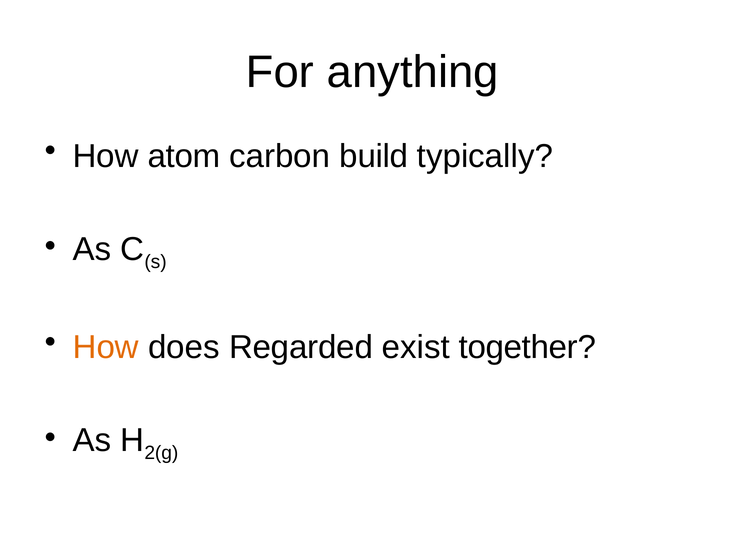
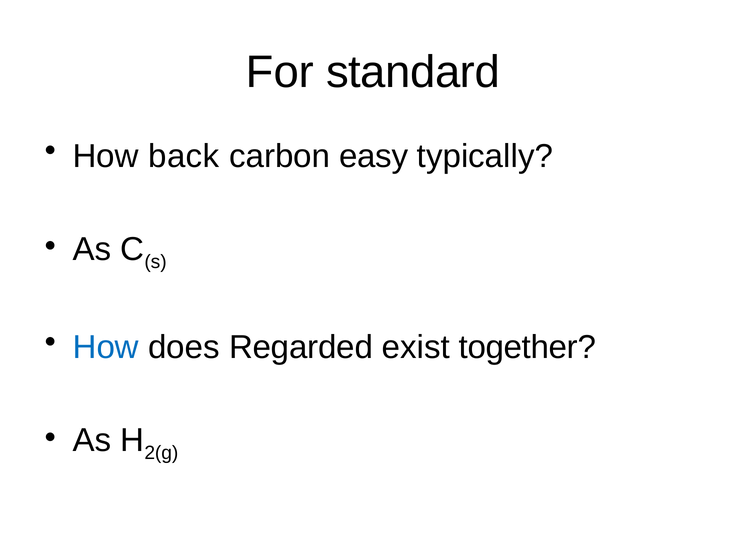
anything: anything -> standard (413, 72)
atom: atom -> back (184, 156)
build: build -> easy (374, 156)
How colour: orange -> blue (106, 347)
